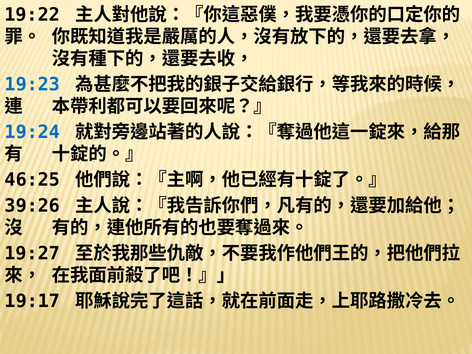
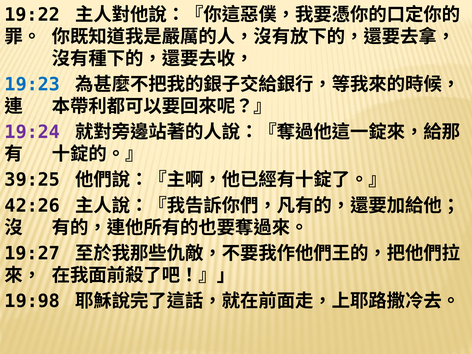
19:24 colour: blue -> purple (32, 132)
46:25: 46:25 -> 39:25 (32, 180)
39:26: 39:26 -> 42:26 (32, 206)
19:17: 19:17 -> 19:98 (32, 301)
